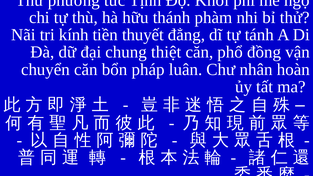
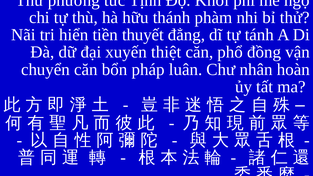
kính: kính -> hiển (74, 35)
chung: chung -> xuyến (126, 52)
